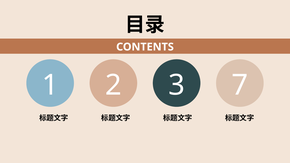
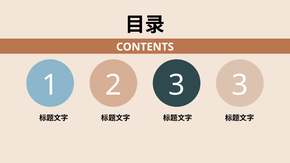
2 7: 7 -> 3 (240, 85)
